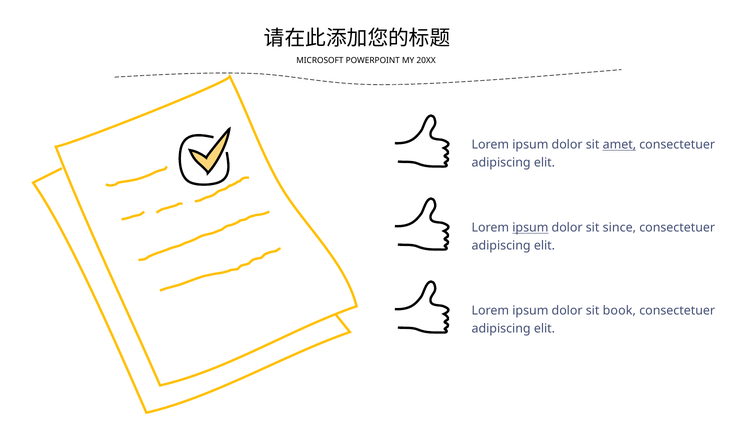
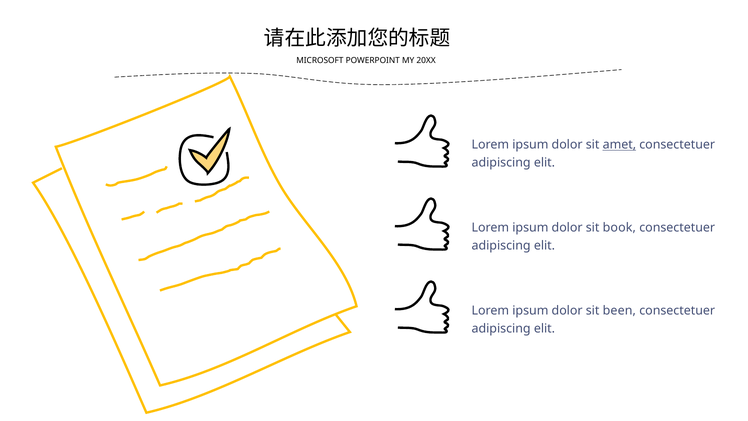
ipsum underline: present -> none (530, 228)
since: since -> book (619, 228)
book: book -> been (619, 311)
